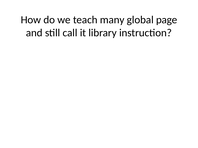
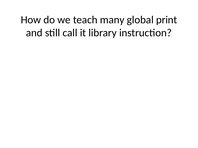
page: page -> print (167, 20)
